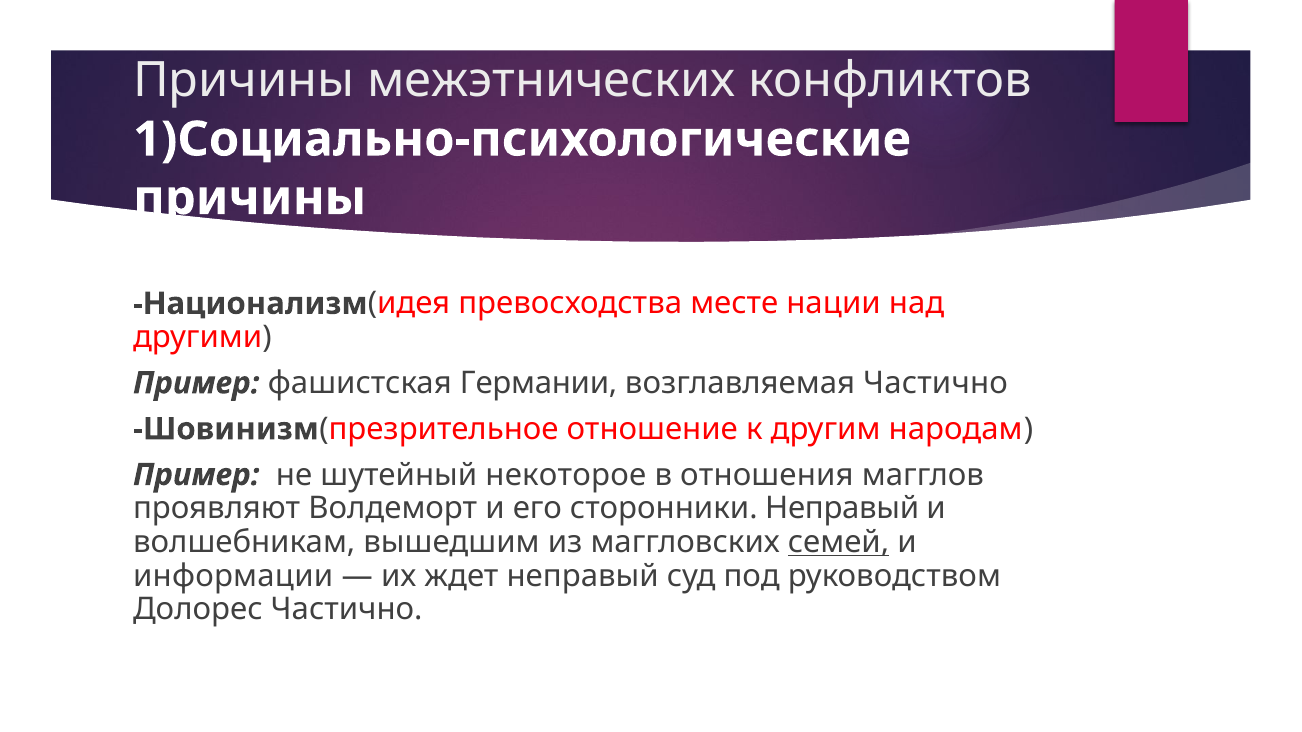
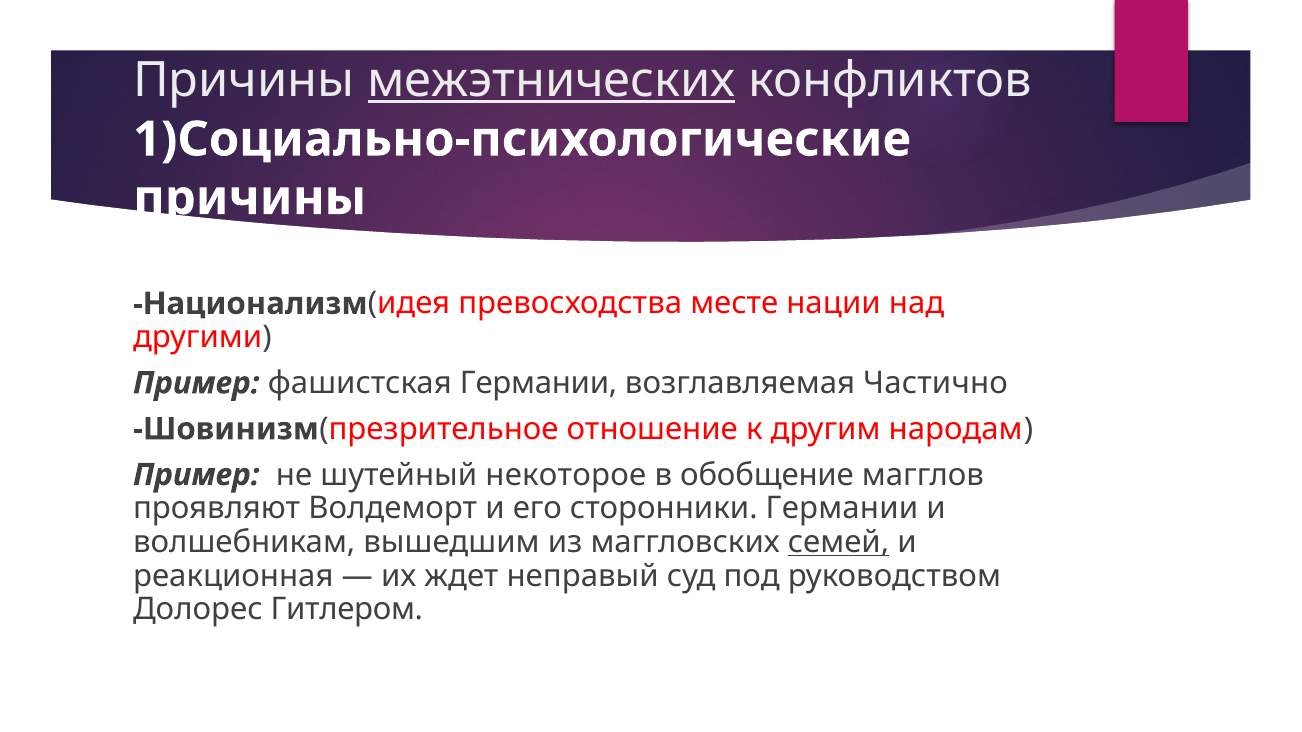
межэтнических underline: none -> present (552, 81)
отношения: отношения -> обобщение (767, 475)
сторонники Неправый: Неправый -> Германии (842, 509)
информации: информации -> реакционная (233, 576)
Долорес Частично: Частично -> Гитлером (347, 610)
